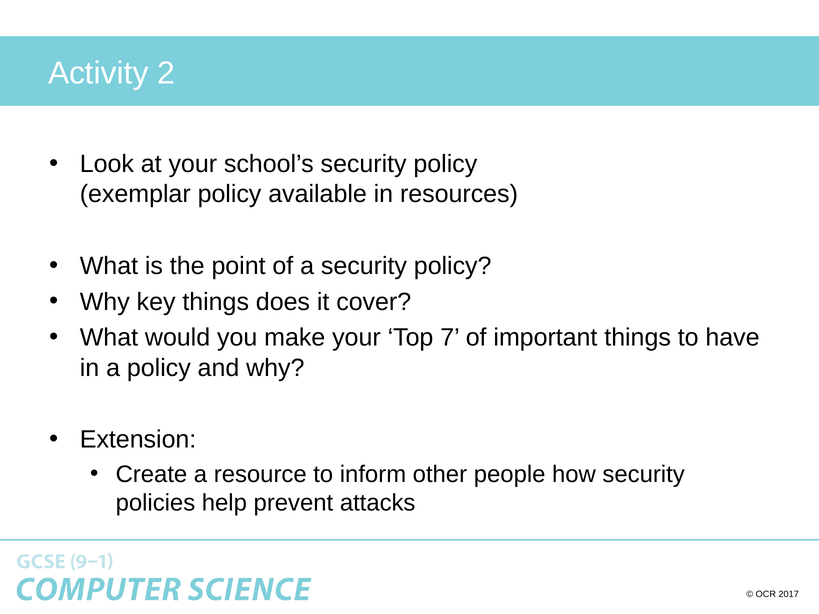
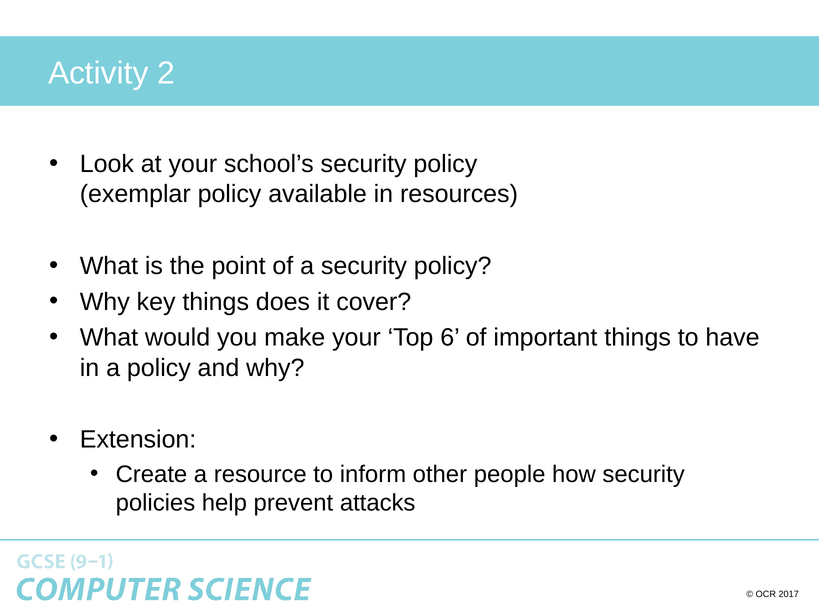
7: 7 -> 6 (450, 338)
